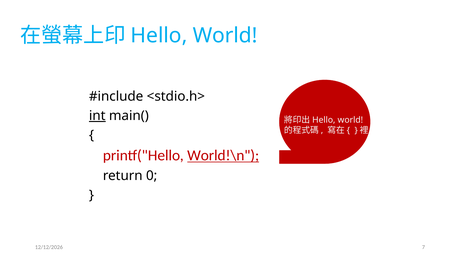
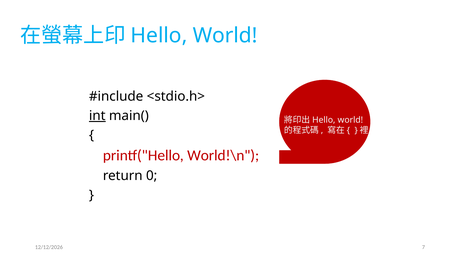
World!\n underline: present -> none (223, 155)
